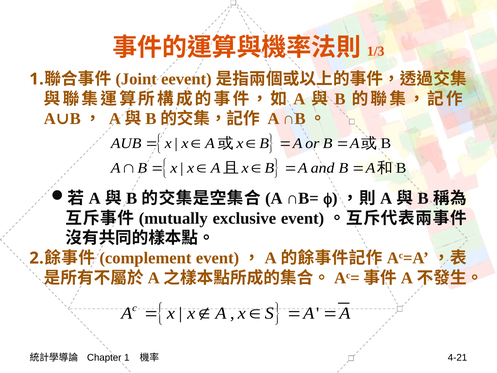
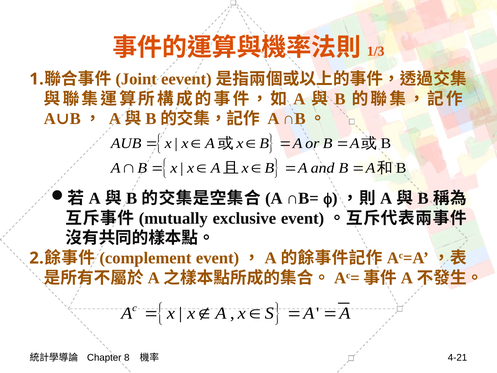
Chapter 1: 1 -> 8 (127, 358)
